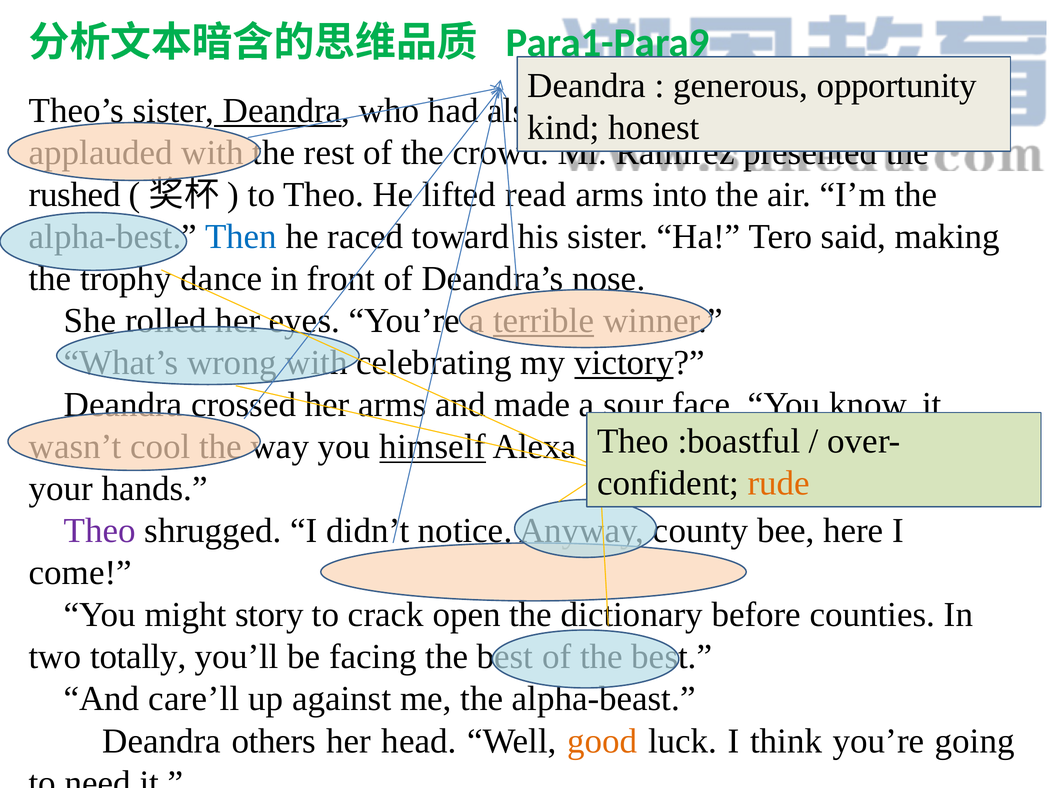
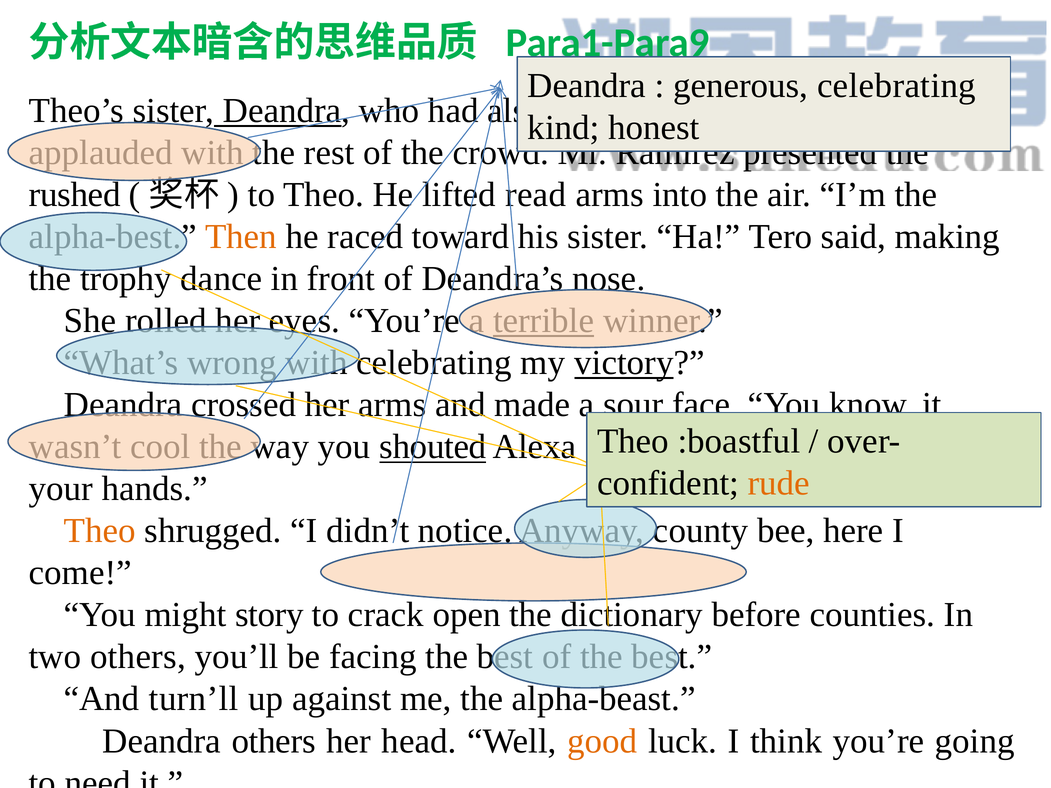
generous opportunity: opportunity -> celebrating (897, 86)
Then colour: blue -> orange (241, 237)
himself: himself -> shouted (433, 447)
Theo colour: purple -> orange (100, 531)
two totally: totally -> others (138, 657)
care’ll: care’ll -> turn’ll (194, 699)
